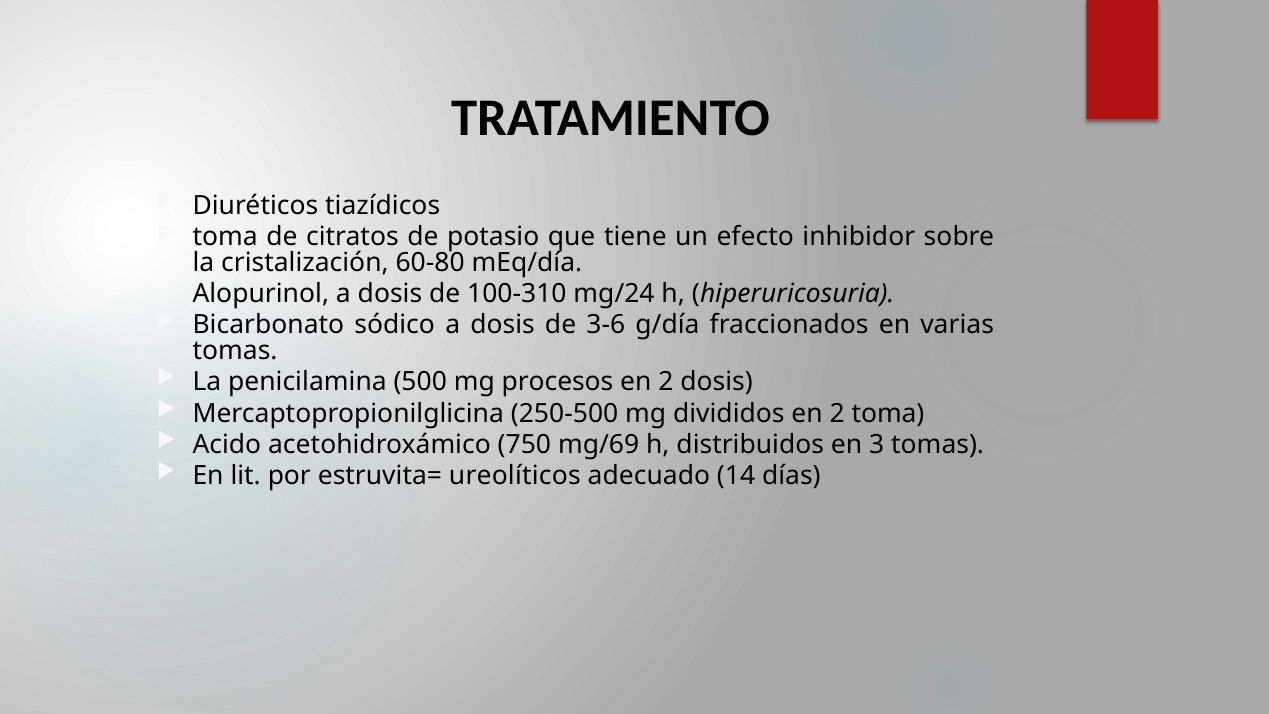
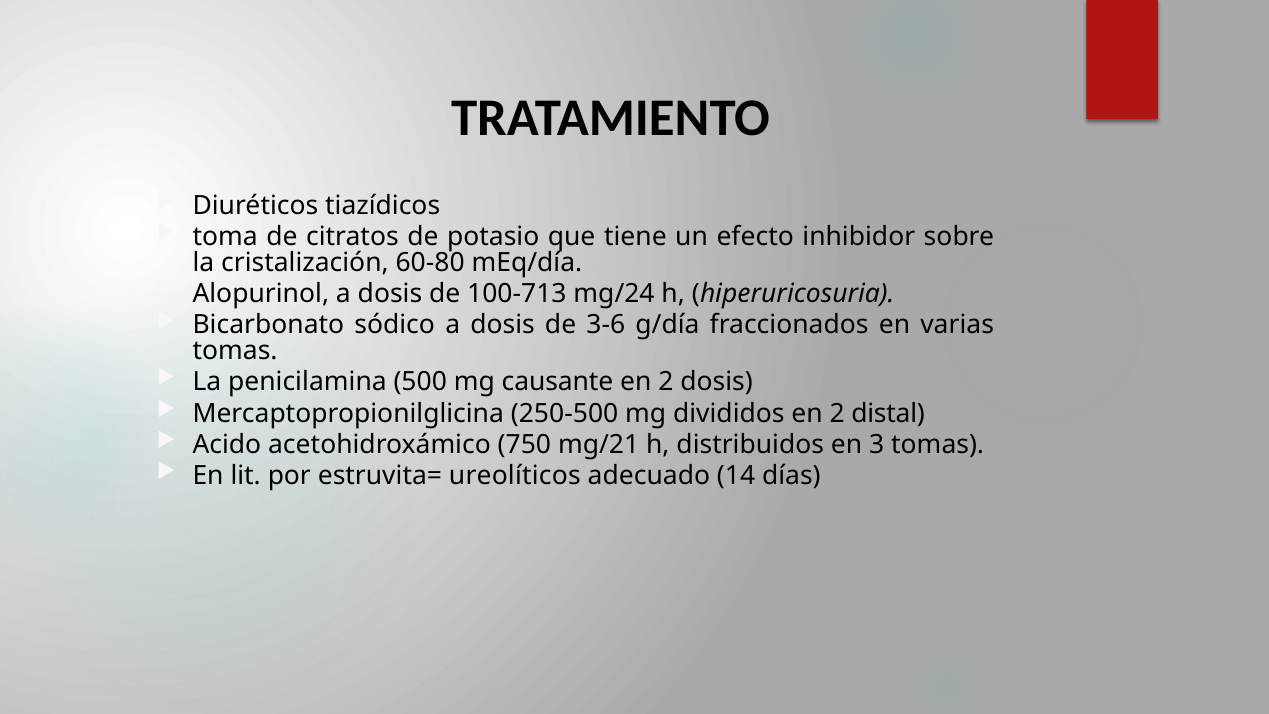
100-310: 100-310 -> 100-713 (517, 294)
procesos: procesos -> causante (557, 382)
2 toma: toma -> distal (888, 413)
mg/69: mg/69 -> mg/21 (599, 445)
